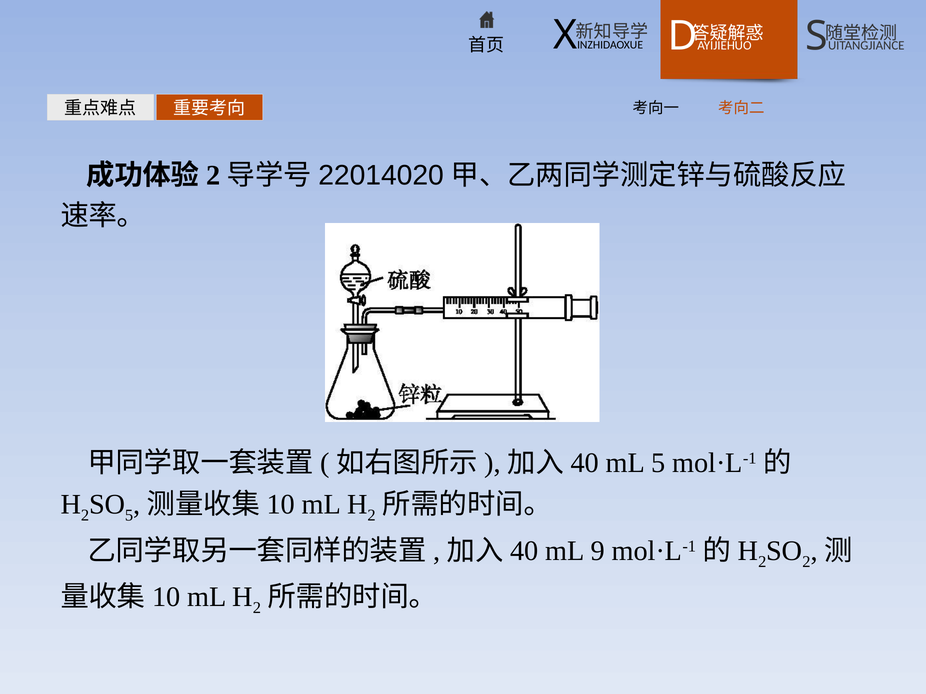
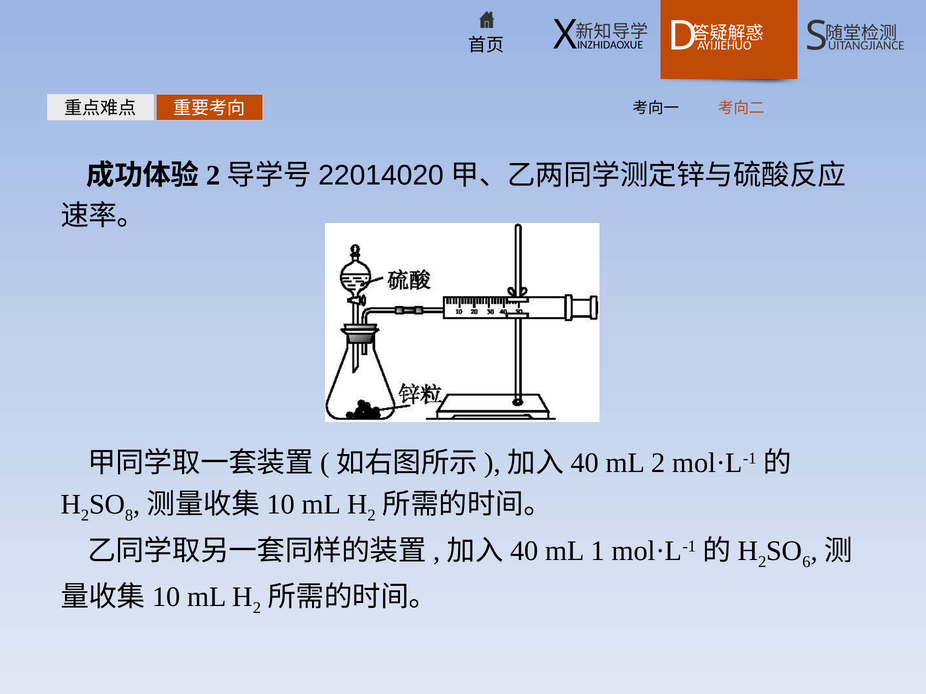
mL 5: 5 -> 2 (658, 463)
5: 5 -> 8 (129, 516)
9: 9 -> 1 (598, 551)
2: 2 -> 6 (806, 562)
